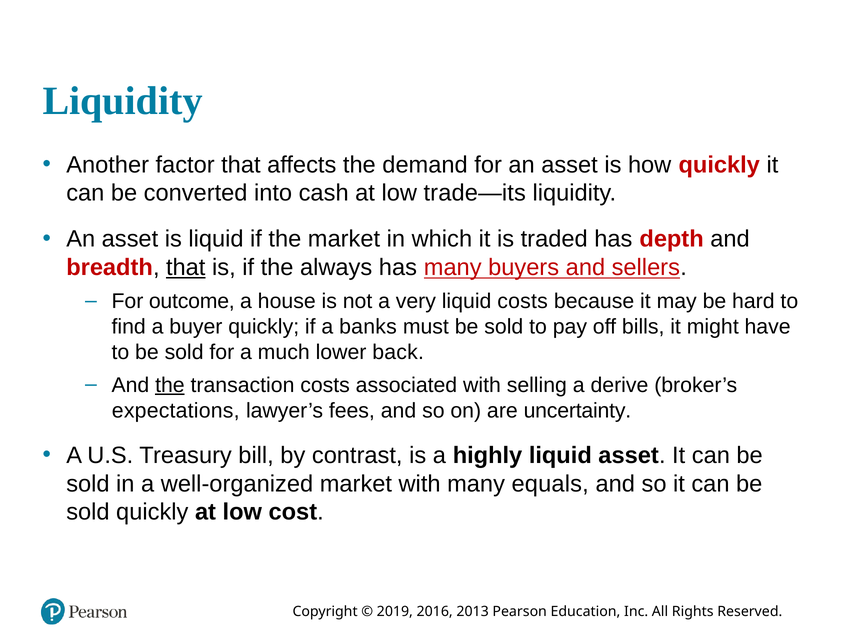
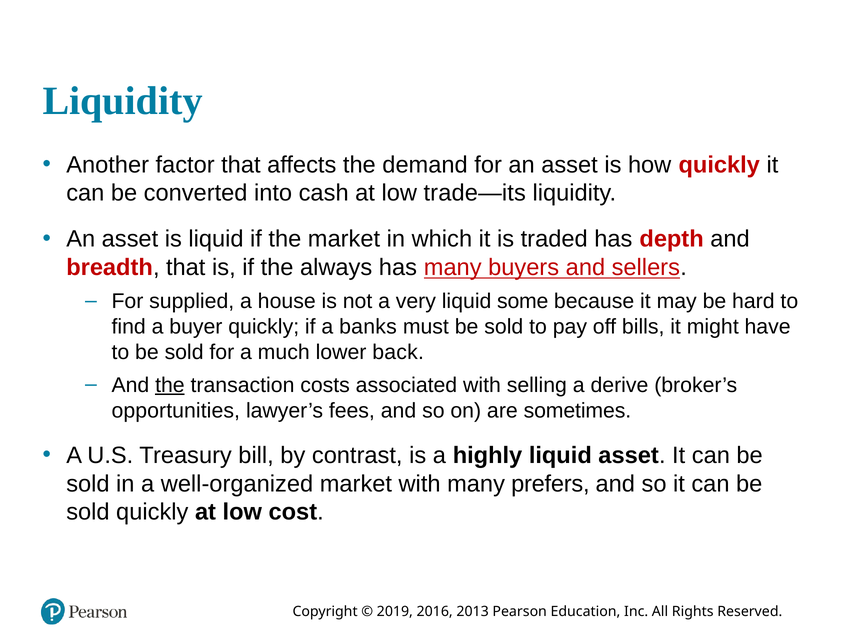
that underline: present -> none (186, 267)
outcome: outcome -> supplied (192, 301)
liquid costs: costs -> some (523, 301)
expectations: expectations -> opportunities (176, 410)
uncertainty: uncertainty -> sometimes (577, 410)
equals: equals -> prefers (550, 483)
